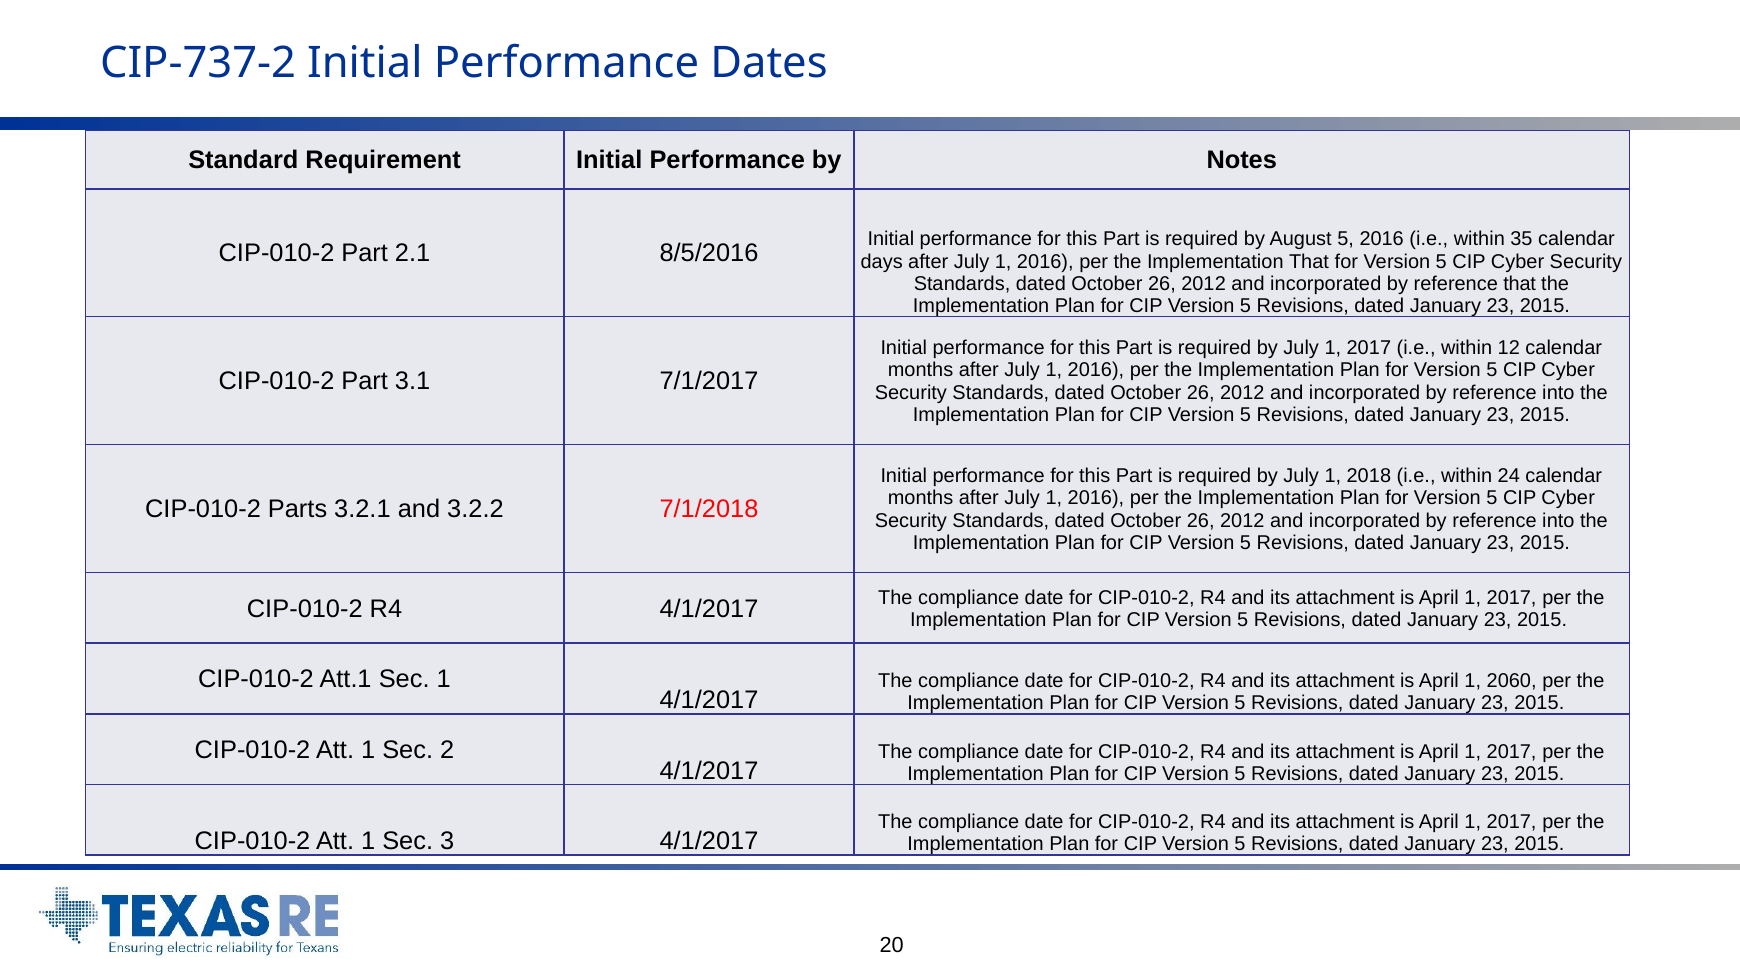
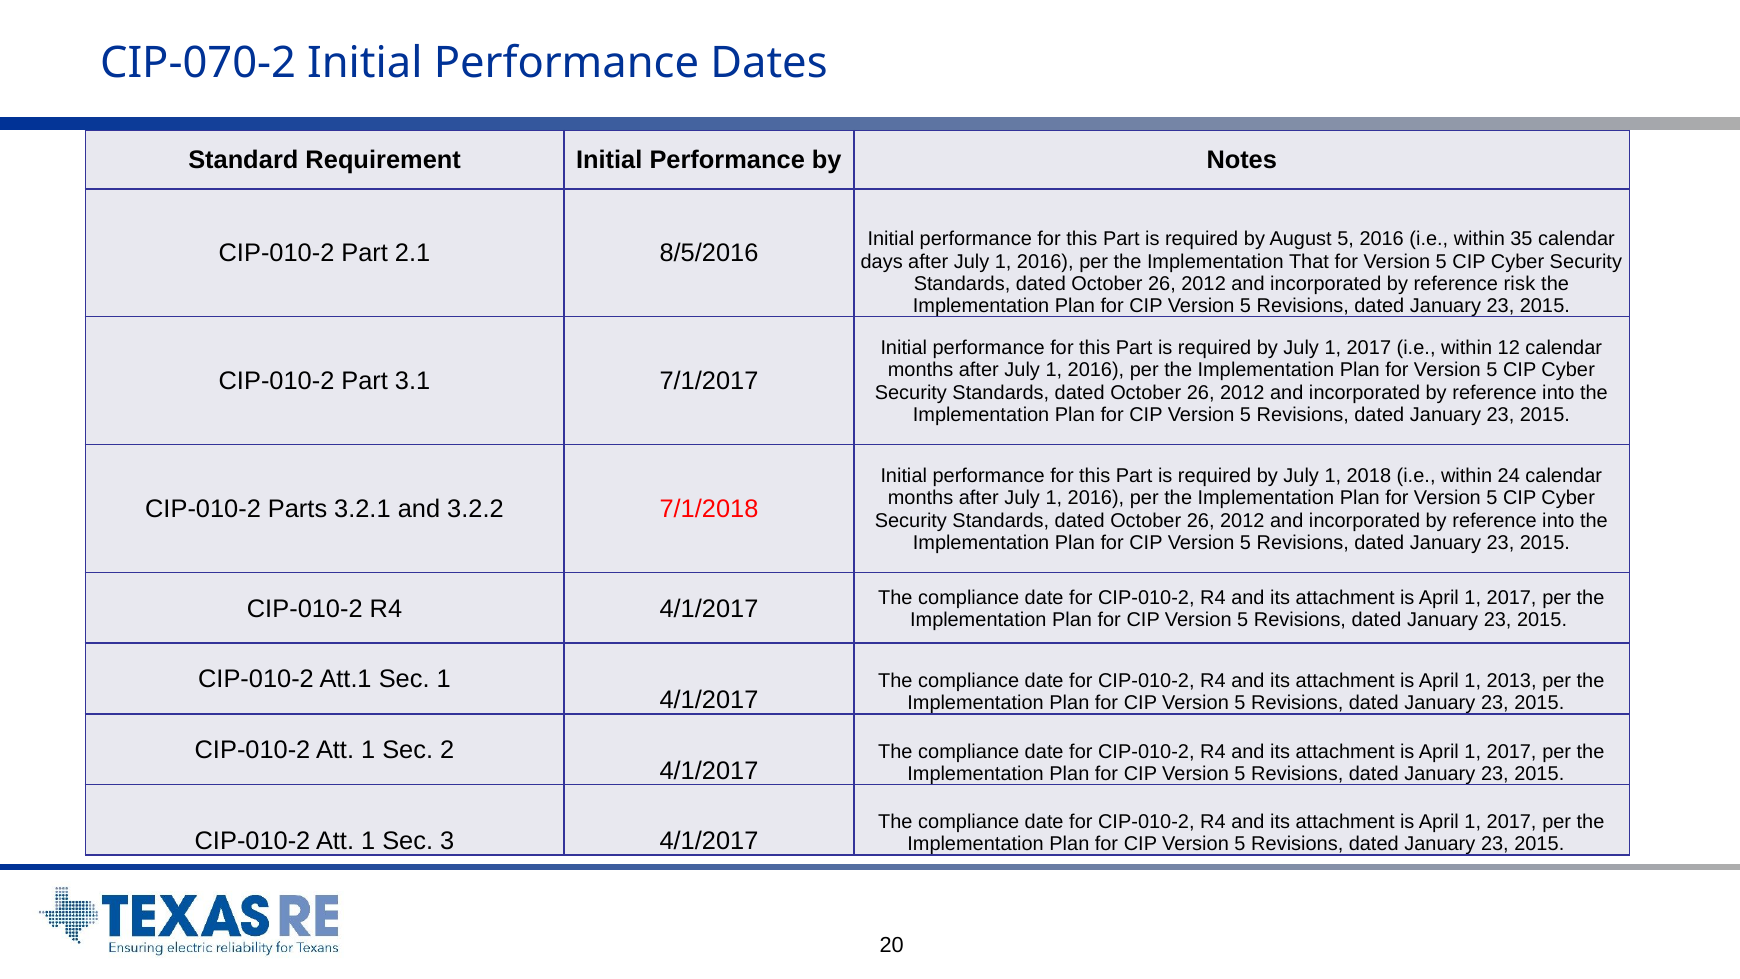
CIP-737-2: CIP-737-2 -> CIP-070-2 (198, 63)
reference that: that -> risk (1519, 284)
2060: 2060 -> 2013 (1512, 681)
